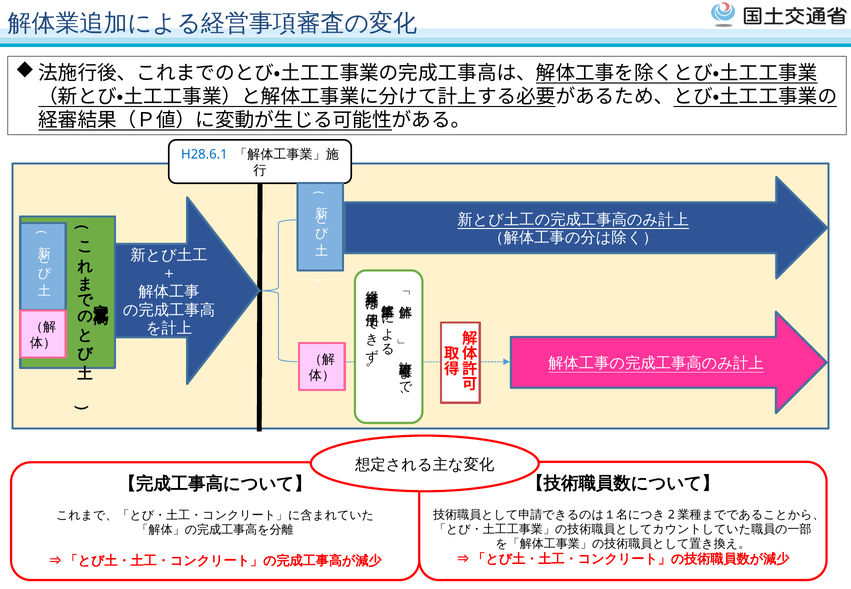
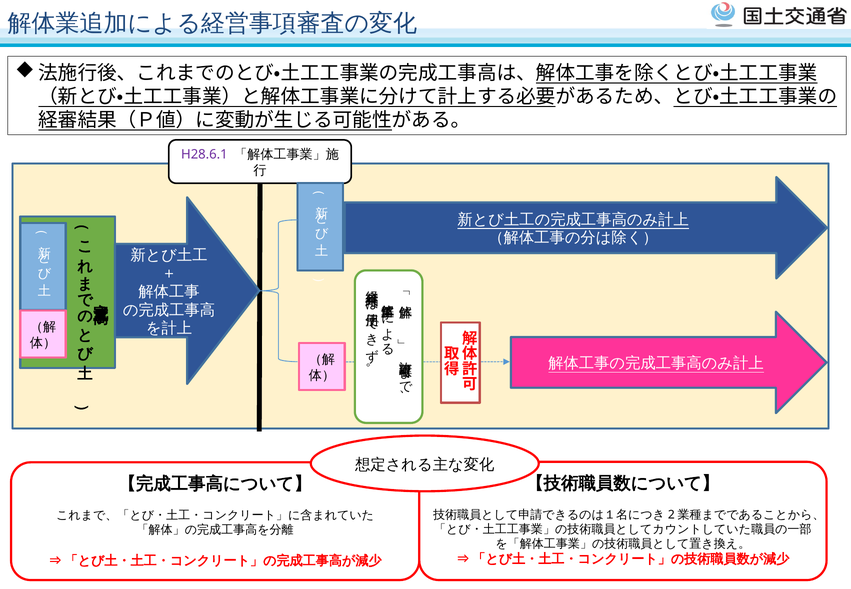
H28.6.1 colour: blue -> purple (204, 155)
